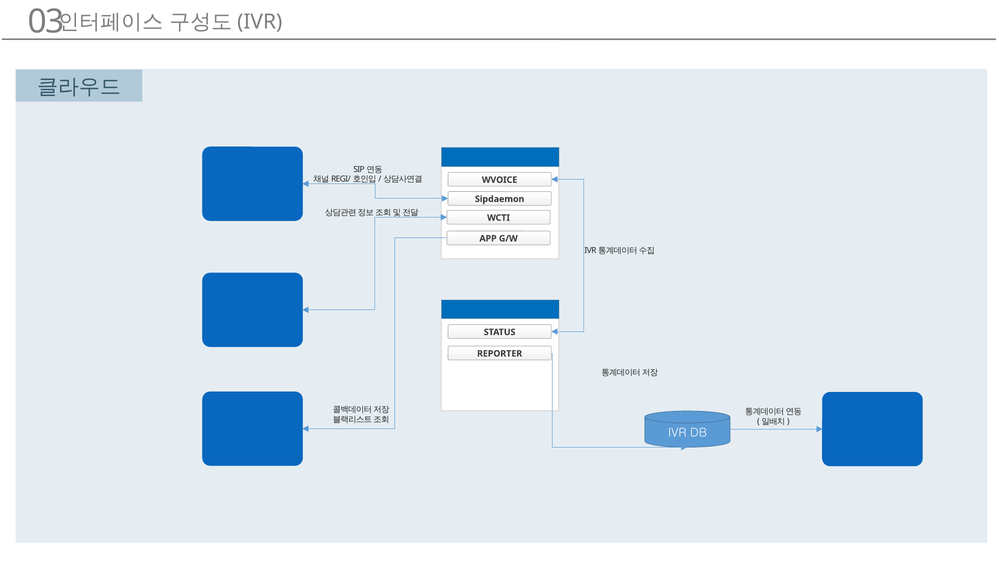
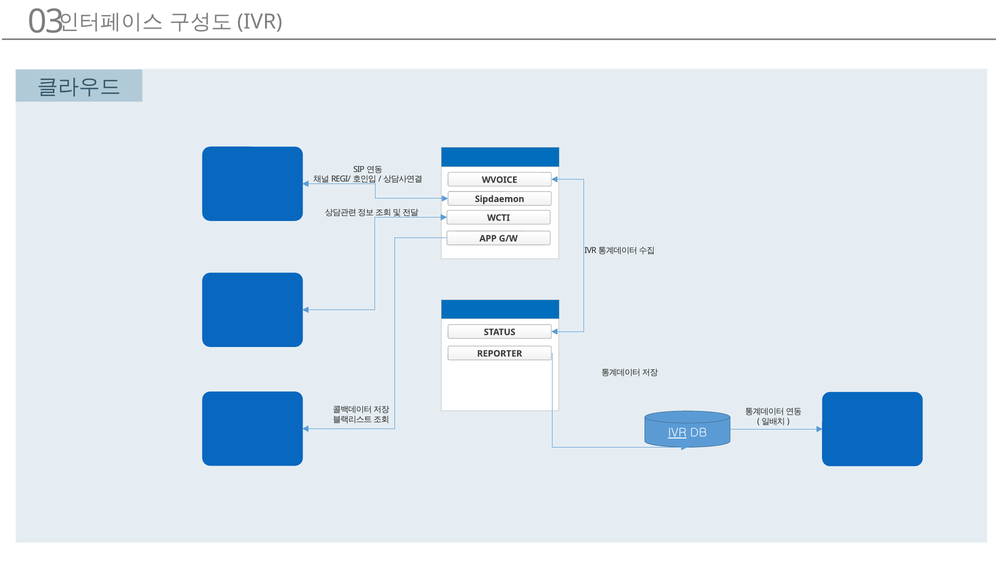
IVR underline: none -> present (677, 433)
